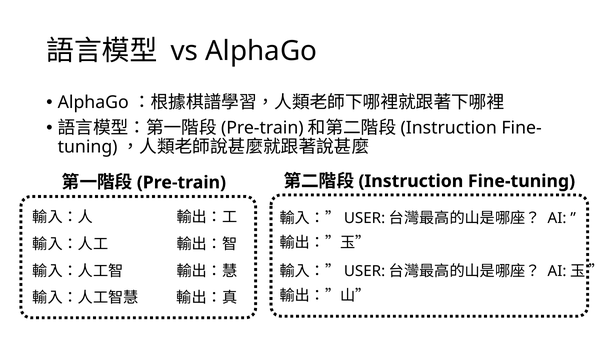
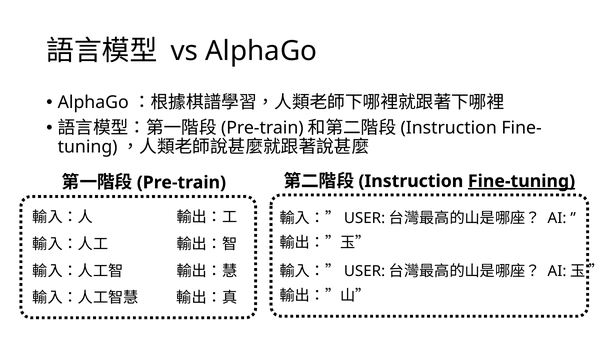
Fine-tuning underline: none -> present (522, 181)
